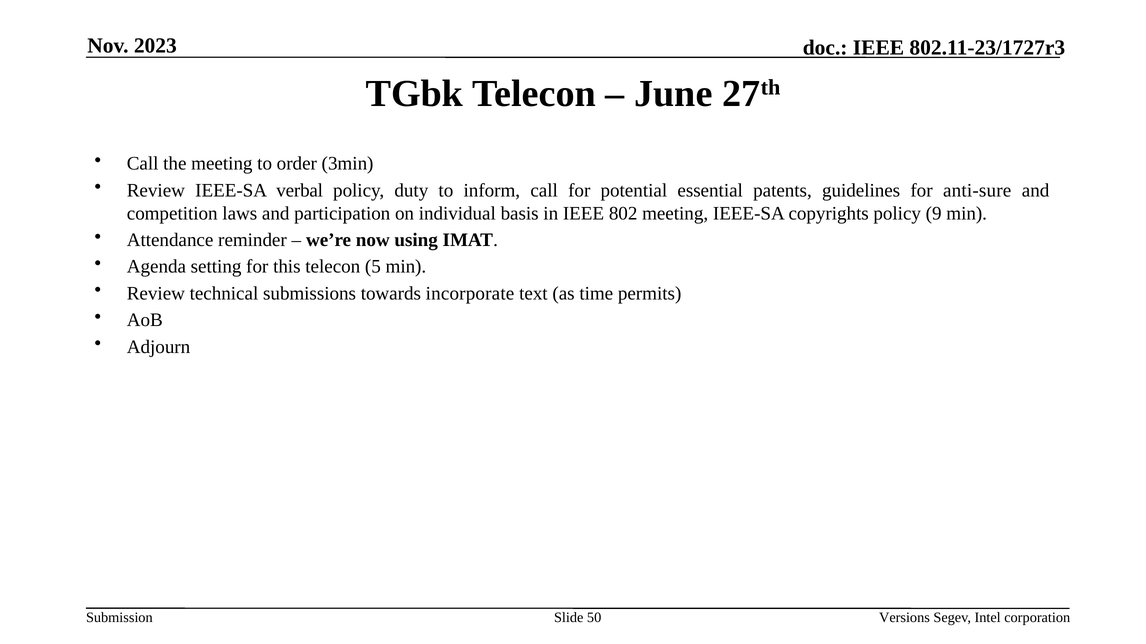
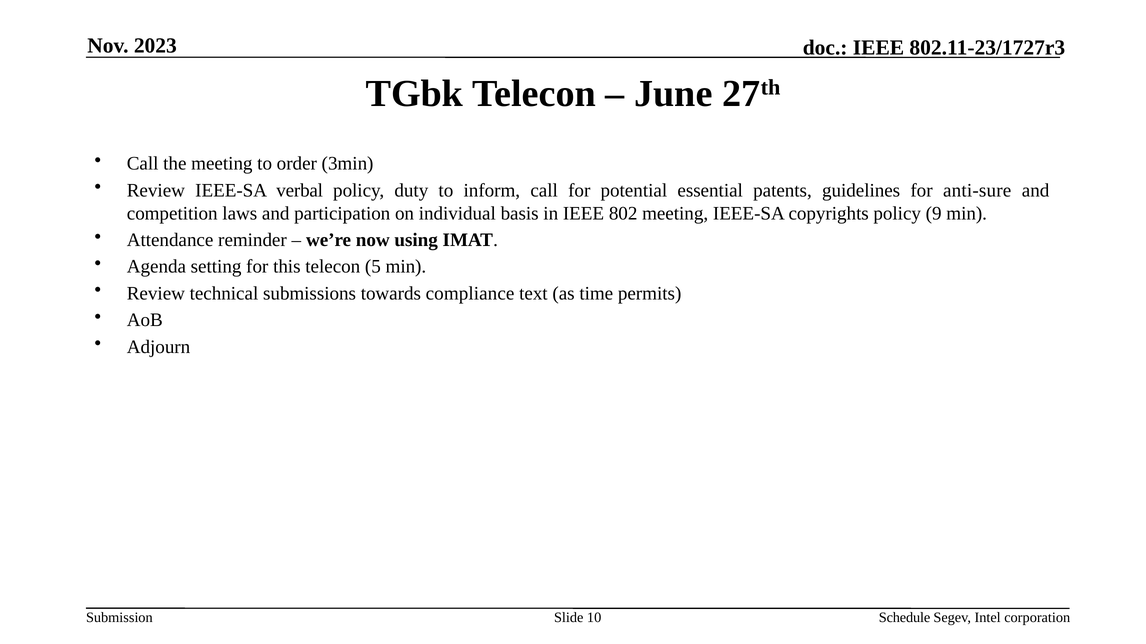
incorporate: incorporate -> compliance (470, 294)
50: 50 -> 10 (594, 618)
Versions: Versions -> Schedule (905, 618)
